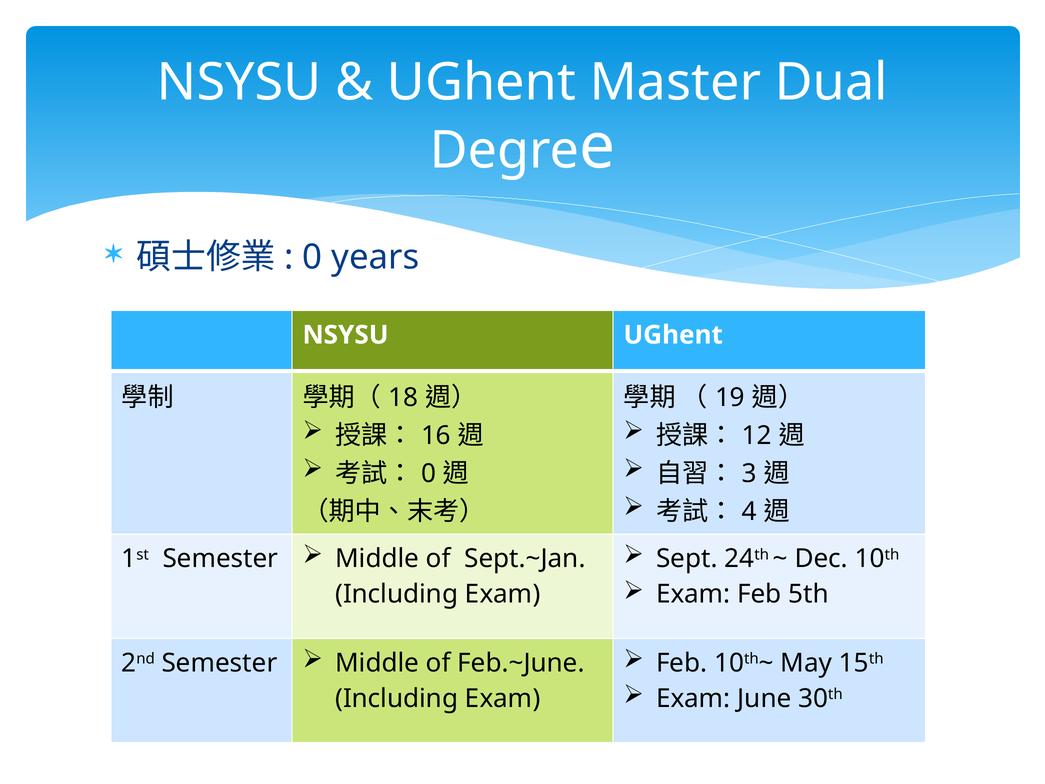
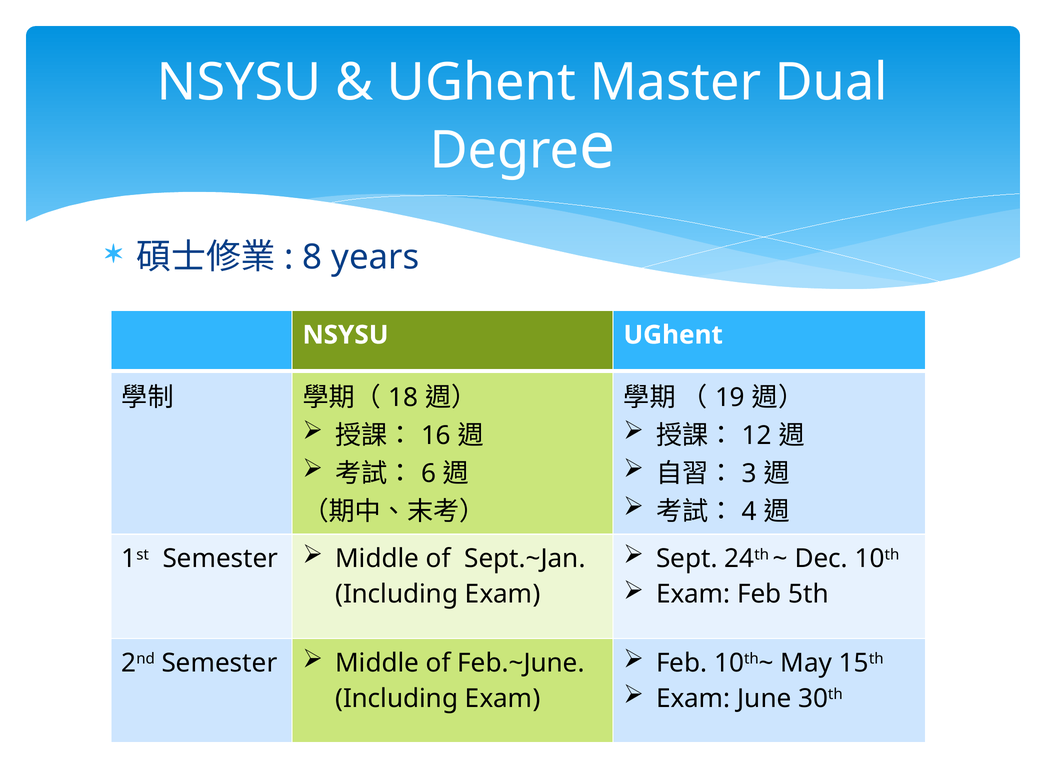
0: 0 -> 8 (312, 257)
0: 0 -> 6 (429, 474)
